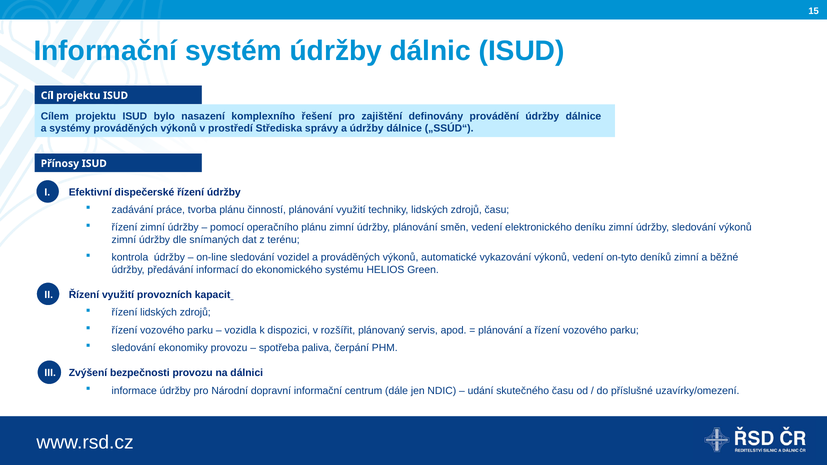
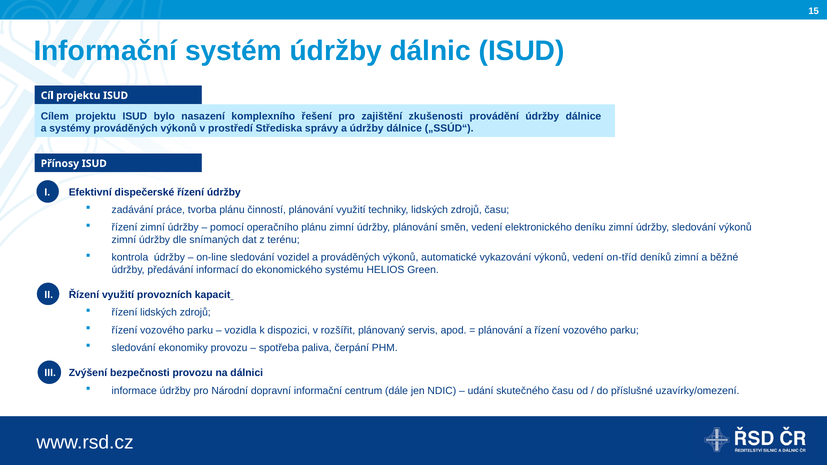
definovány: definovány -> zkušenosti (436, 116)
on-tyto: on-tyto -> on-tříd (622, 257)
